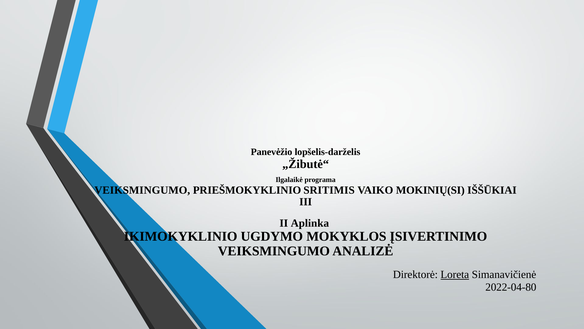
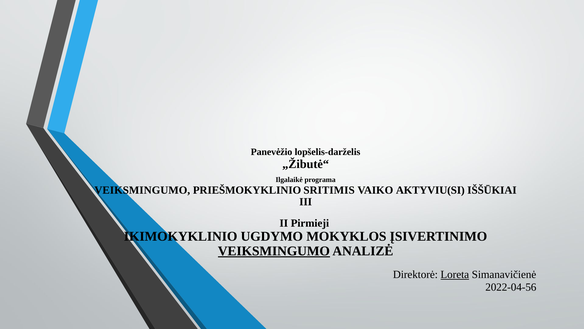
MOKINIŲ(SI: MOKINIŲ(SI -> AKTYVIU(SI (430, 190)
Aplinka: Aplinka -> Pirmieji (310, 223)
VEIKSMINGUMO underline: none -> present (274, 251)
2022-04-80: 2022-04-80 -> 2022-04-56 (511, 287)
